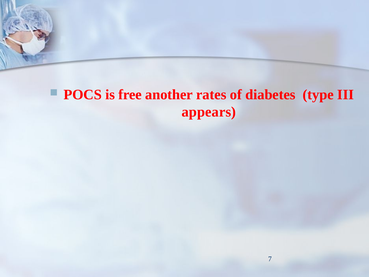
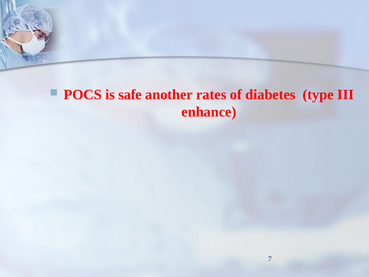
free: free -> safe (130, 95)
appears: appears -> enhance (209, 112)
